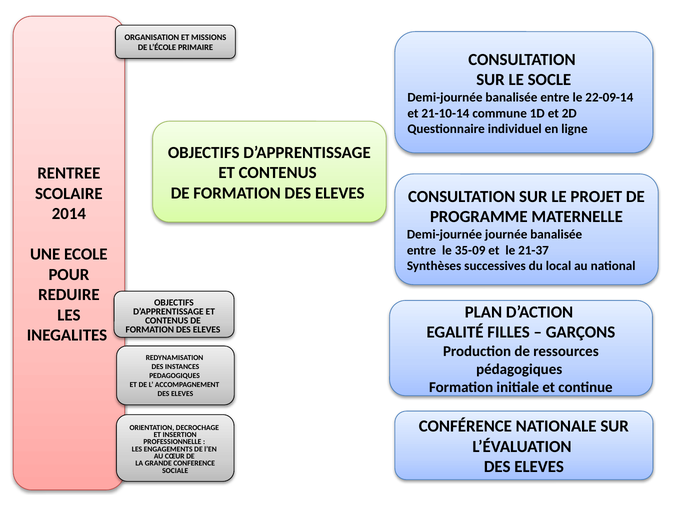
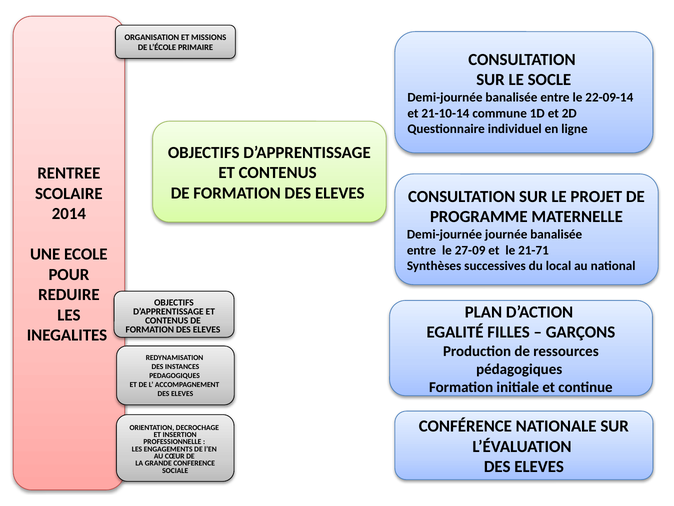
35-09: 35-09 -> 27-09 (470, 250)
21-37: 21-37 -> 21-71 (533, 250)
